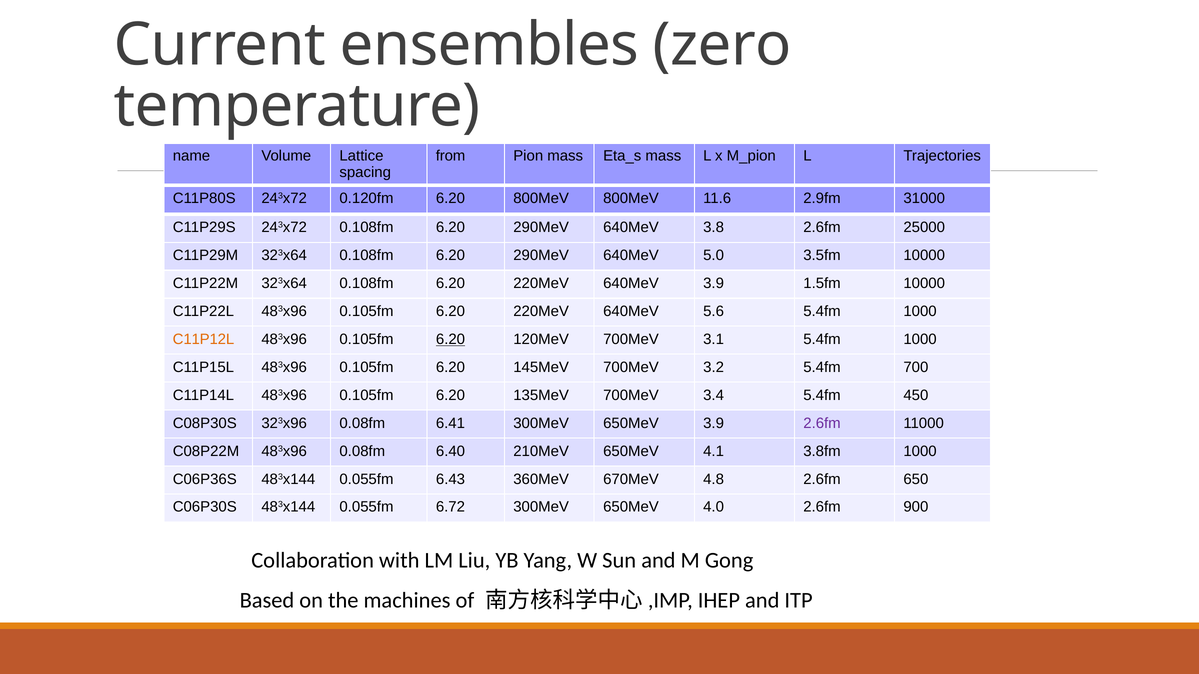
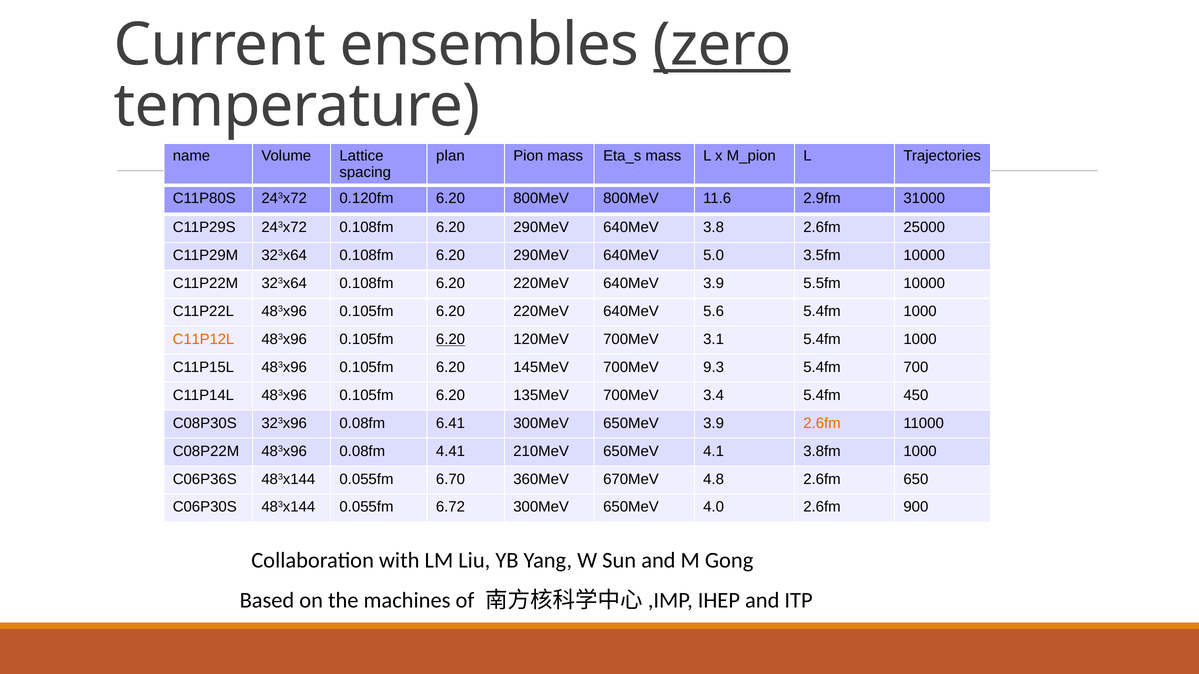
zero underline: none -> present (722, 45)
from: from -> plan (450, 156)
1.5fm: 1.5fm -> 5.5fm (822, 284)
3.2: 3.2 -> 9.3 (714, 368)
2.6fm colour: purple -> orange (822, 423)
6.40: 6.40 -> 4.41 (451, 451)
6.43: 6.43 -> 6.70 (451, 479)
